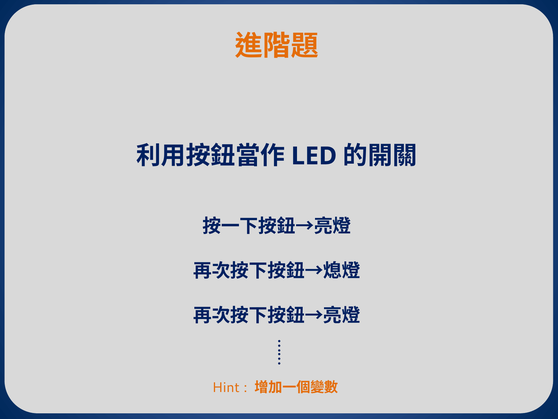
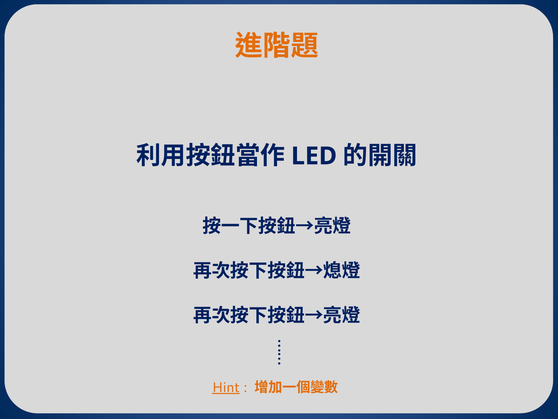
Hint underline: none -> present (226, 387)
